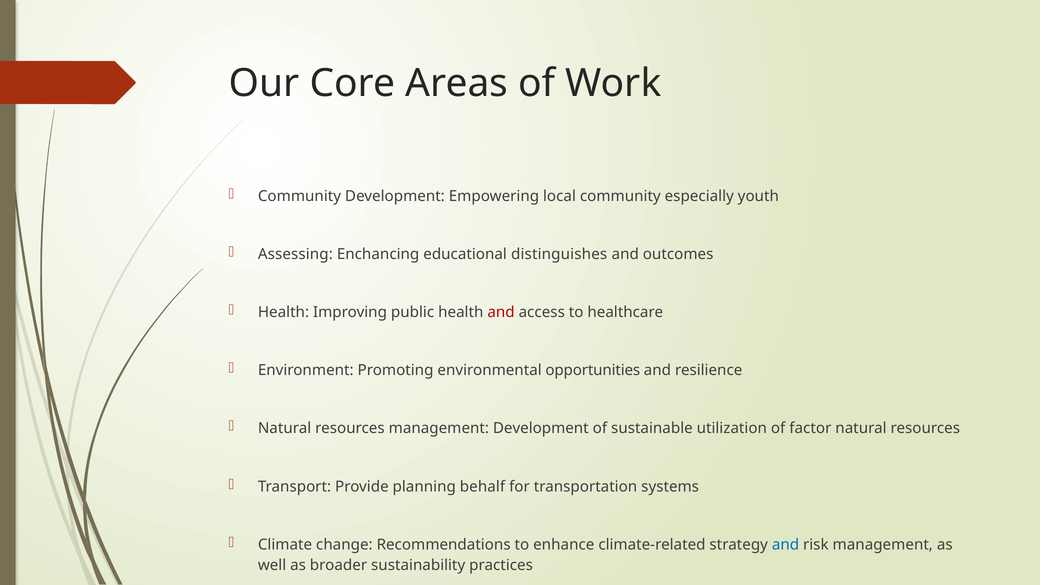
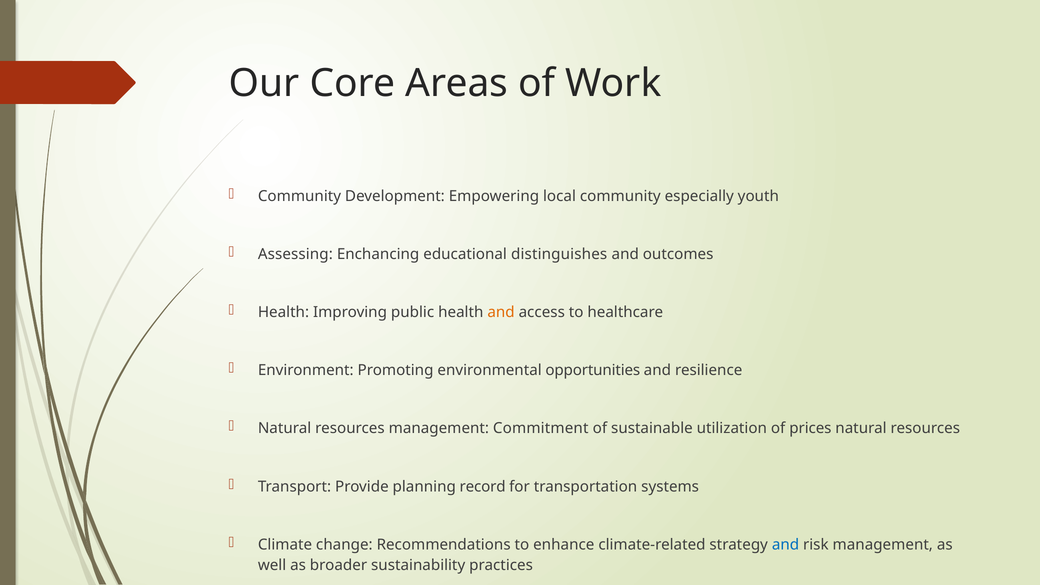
and colour: red -> orange (501, 312)
management Development: Development -> Commitment (541, 428)
factor: factor -> prices (810, 428)
behalf: behalf -> record (483, 487)
